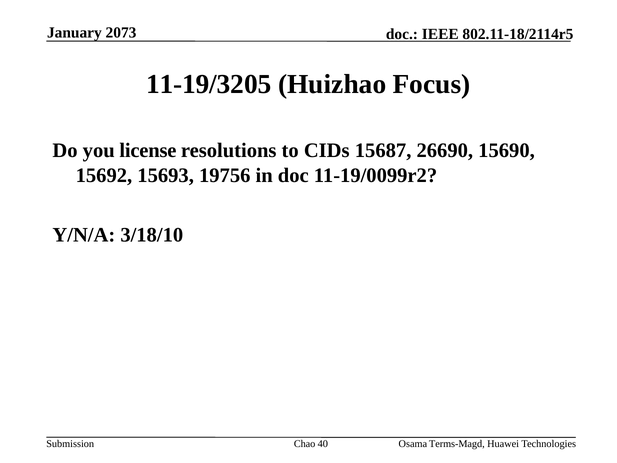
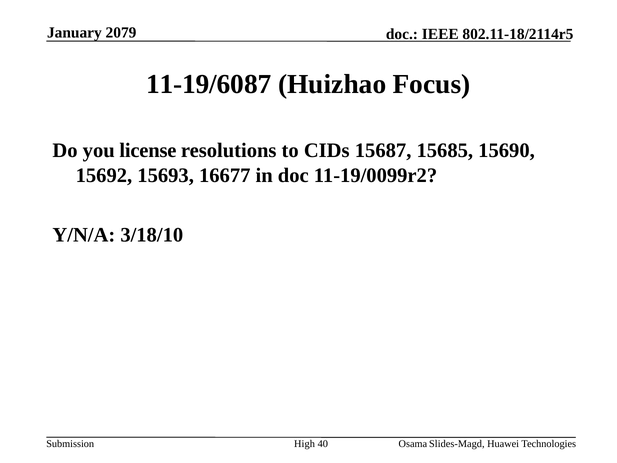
2073: 2073 -> 2079 (121, 33)
11-19/3205: 11-19/3205 -> 11-19/6087 (209, 84)
26690: 26690 -> 15685 (445, 151)
19756: 19756 -> 16677 (225, 175)
Chao: Chao -> High (305, 444)
Terms-Magd: Terms-Magd -> Slides-Magd (457, 444)
